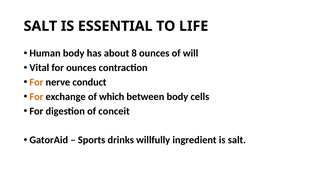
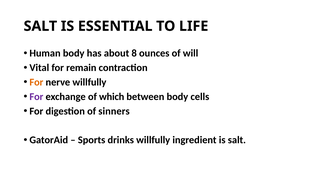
for ounces: ounces -> remain (81, 68)
nerve conduct: conduct -> willfully (89, 82)
For colour: orange -> purple (36, 96)
conceit: conceit -> sinners (114, 111)
